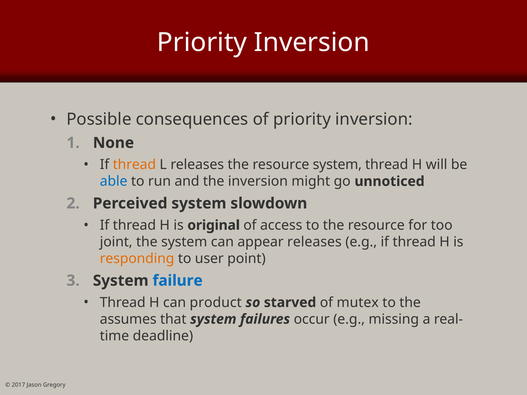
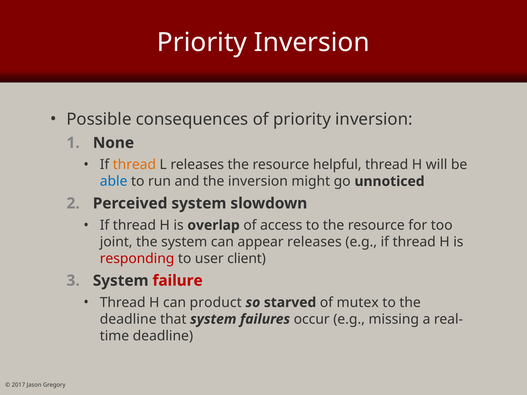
resource system: system -> helpful (337, 165)
original: original -> overlap (214, 225)
responding colour: orange -> red (137, 259)
point: point -> client (247, 259)
failure colour: blue -> red (178, 281)
assumes: assumes -> deadline (128, 319)
